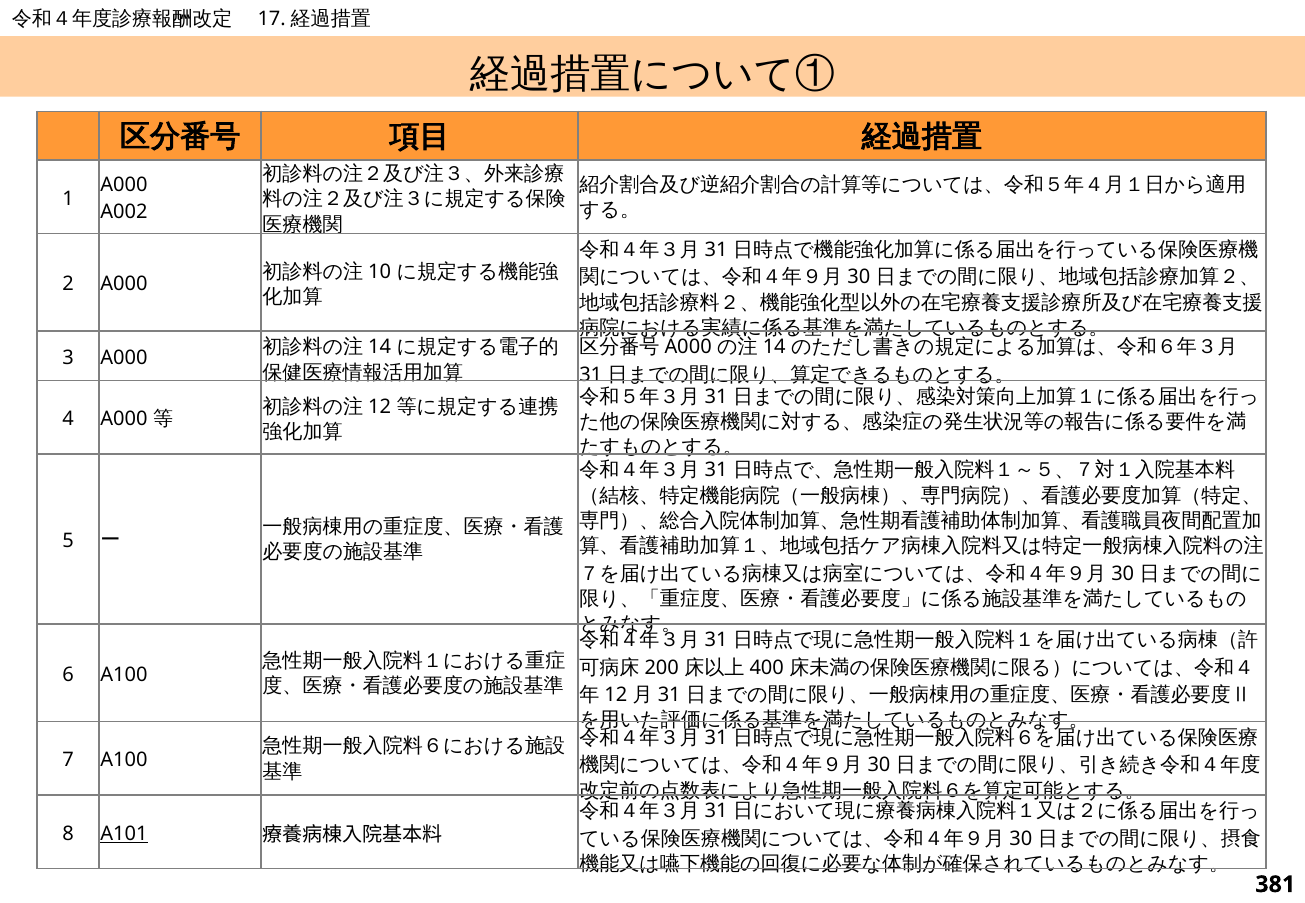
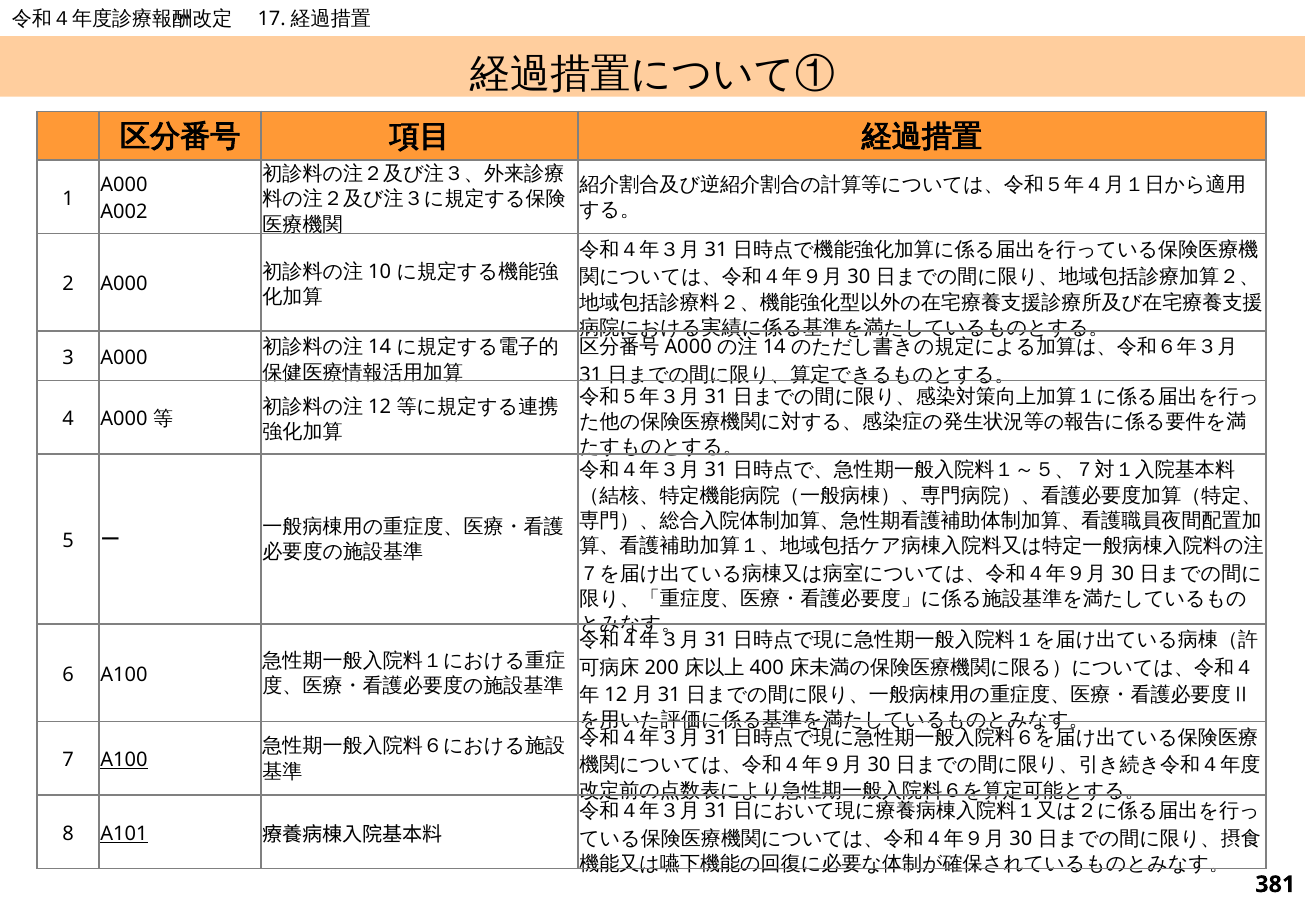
A100 underline: none -> present (124, 761)
